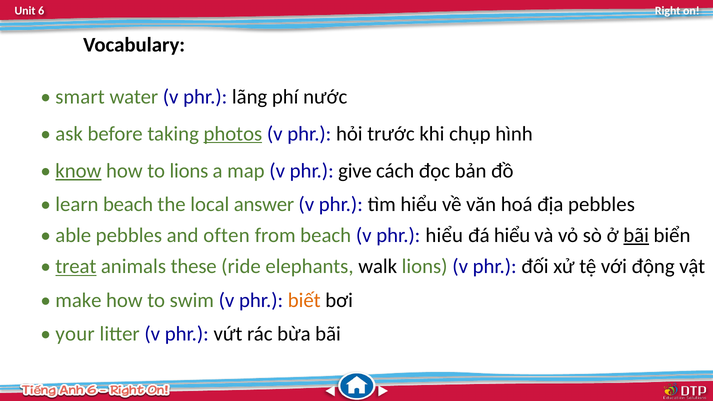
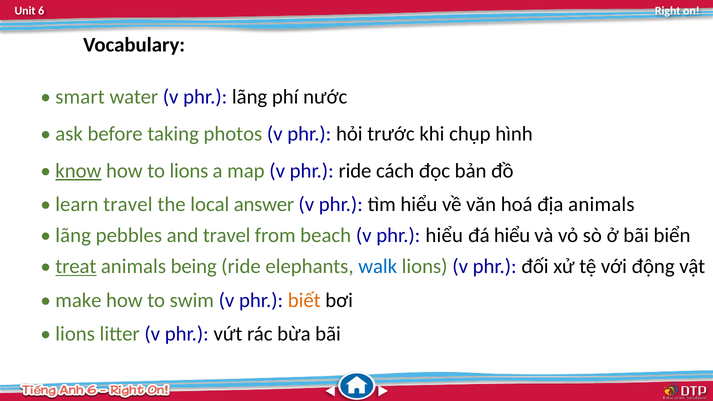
photos underline: present -> none (233, 134)
phr give: give -> ride (355, 171)
learn beach: beach -> travel (128, 204)
địa pebbles: pebbles -> animals (601, 204)
able: able -> lãng (73, 235)
and often: often -> travel (227, 235)
bãi underline: present -> none (636, 235)
these: these -> being (194, 267)
walk colour: black -> blue (378, 267)
your: your -> lions (75, 334)
